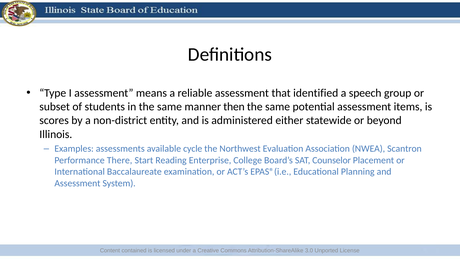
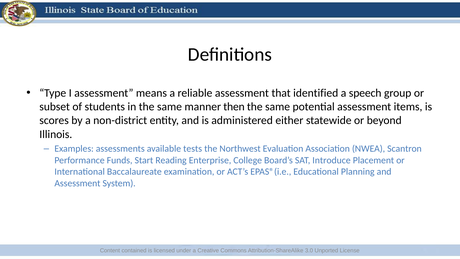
cycle: cycle -> tests (193, 149)
There: There -> Funds (120, 160)
Counselor: Counselor -> Introduce (332, 160)
